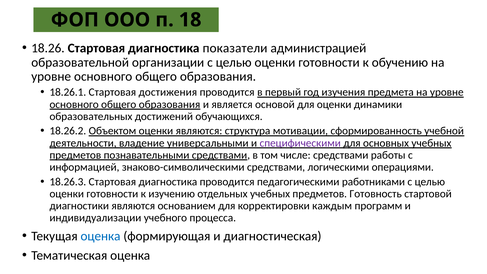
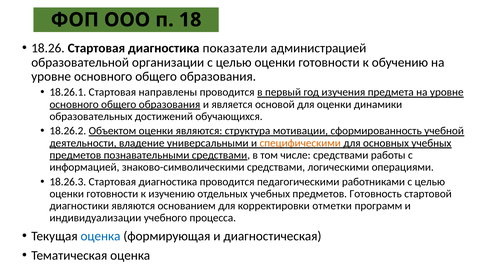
достижения: достижения -> направлены (168, 92)
специфическими colour: purple -> orange (300, 143)
каждым: каждым -> отметки (332, 206)
